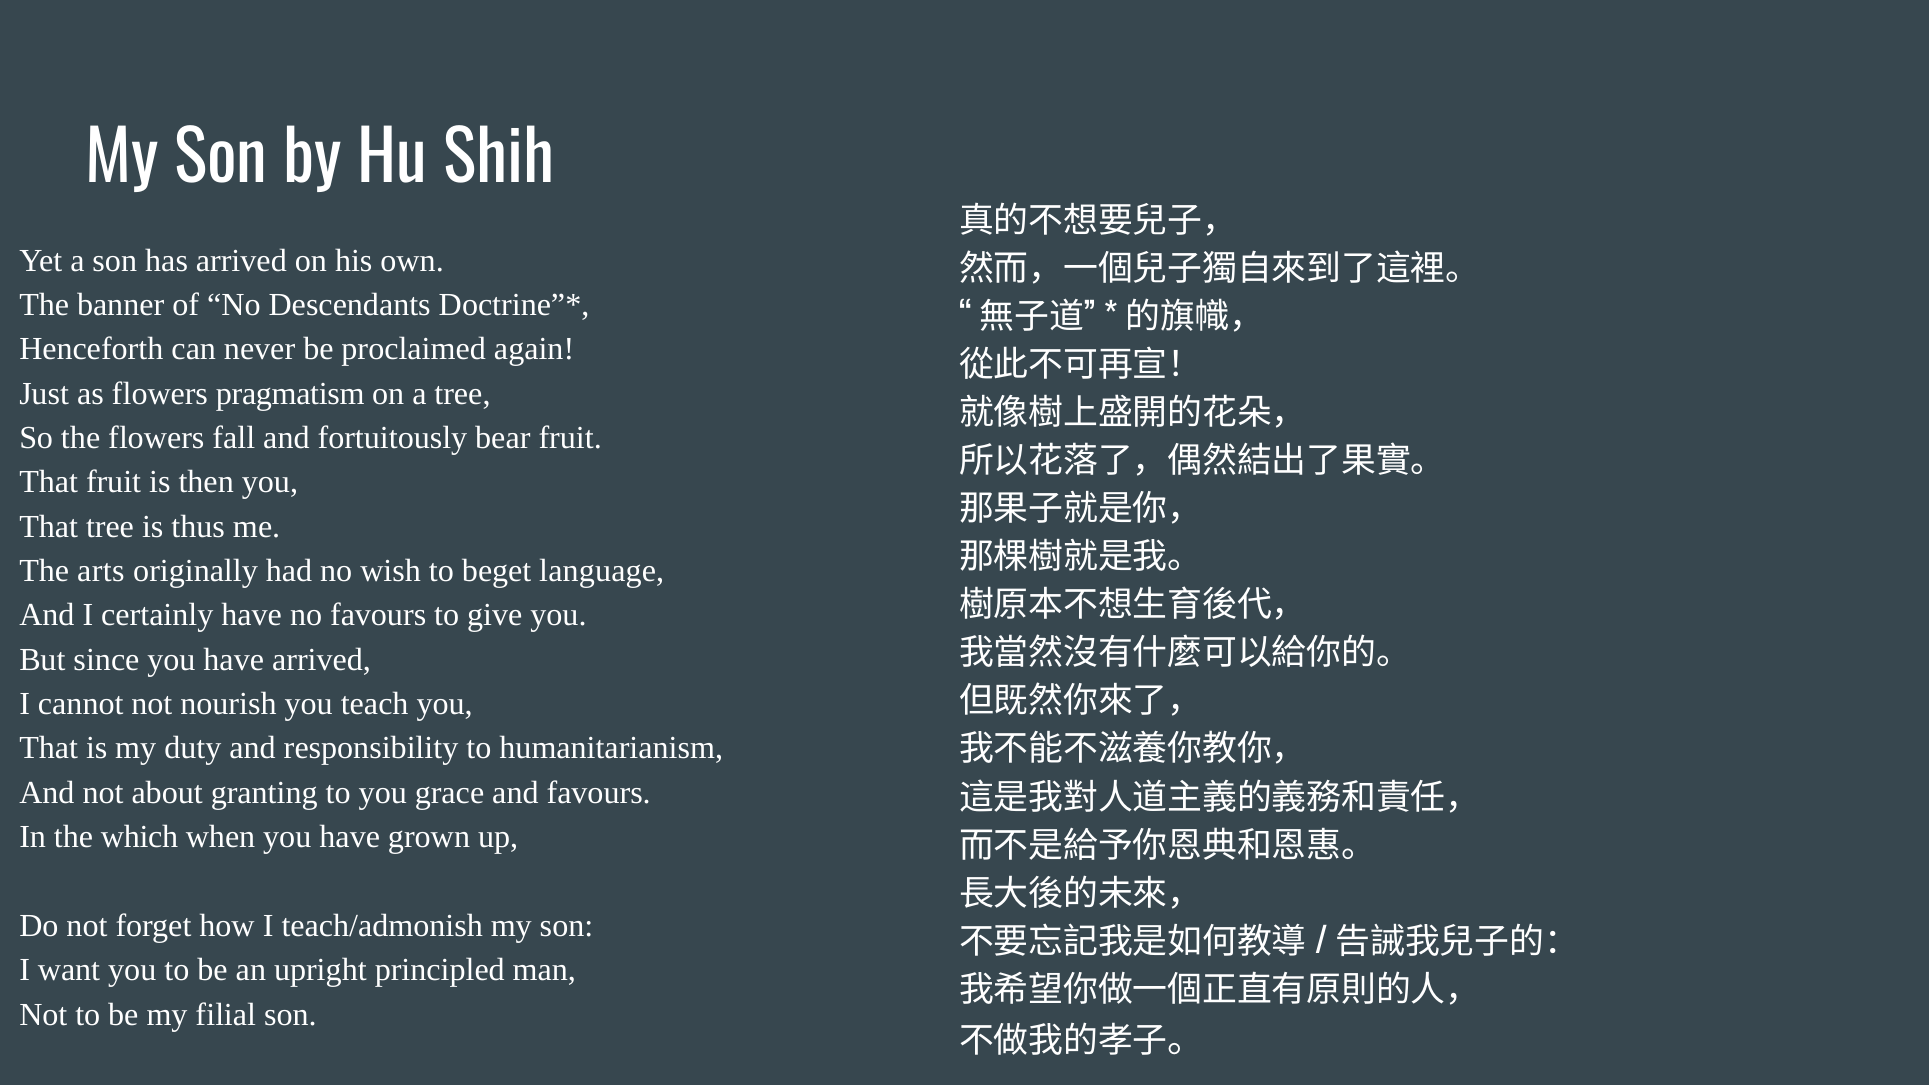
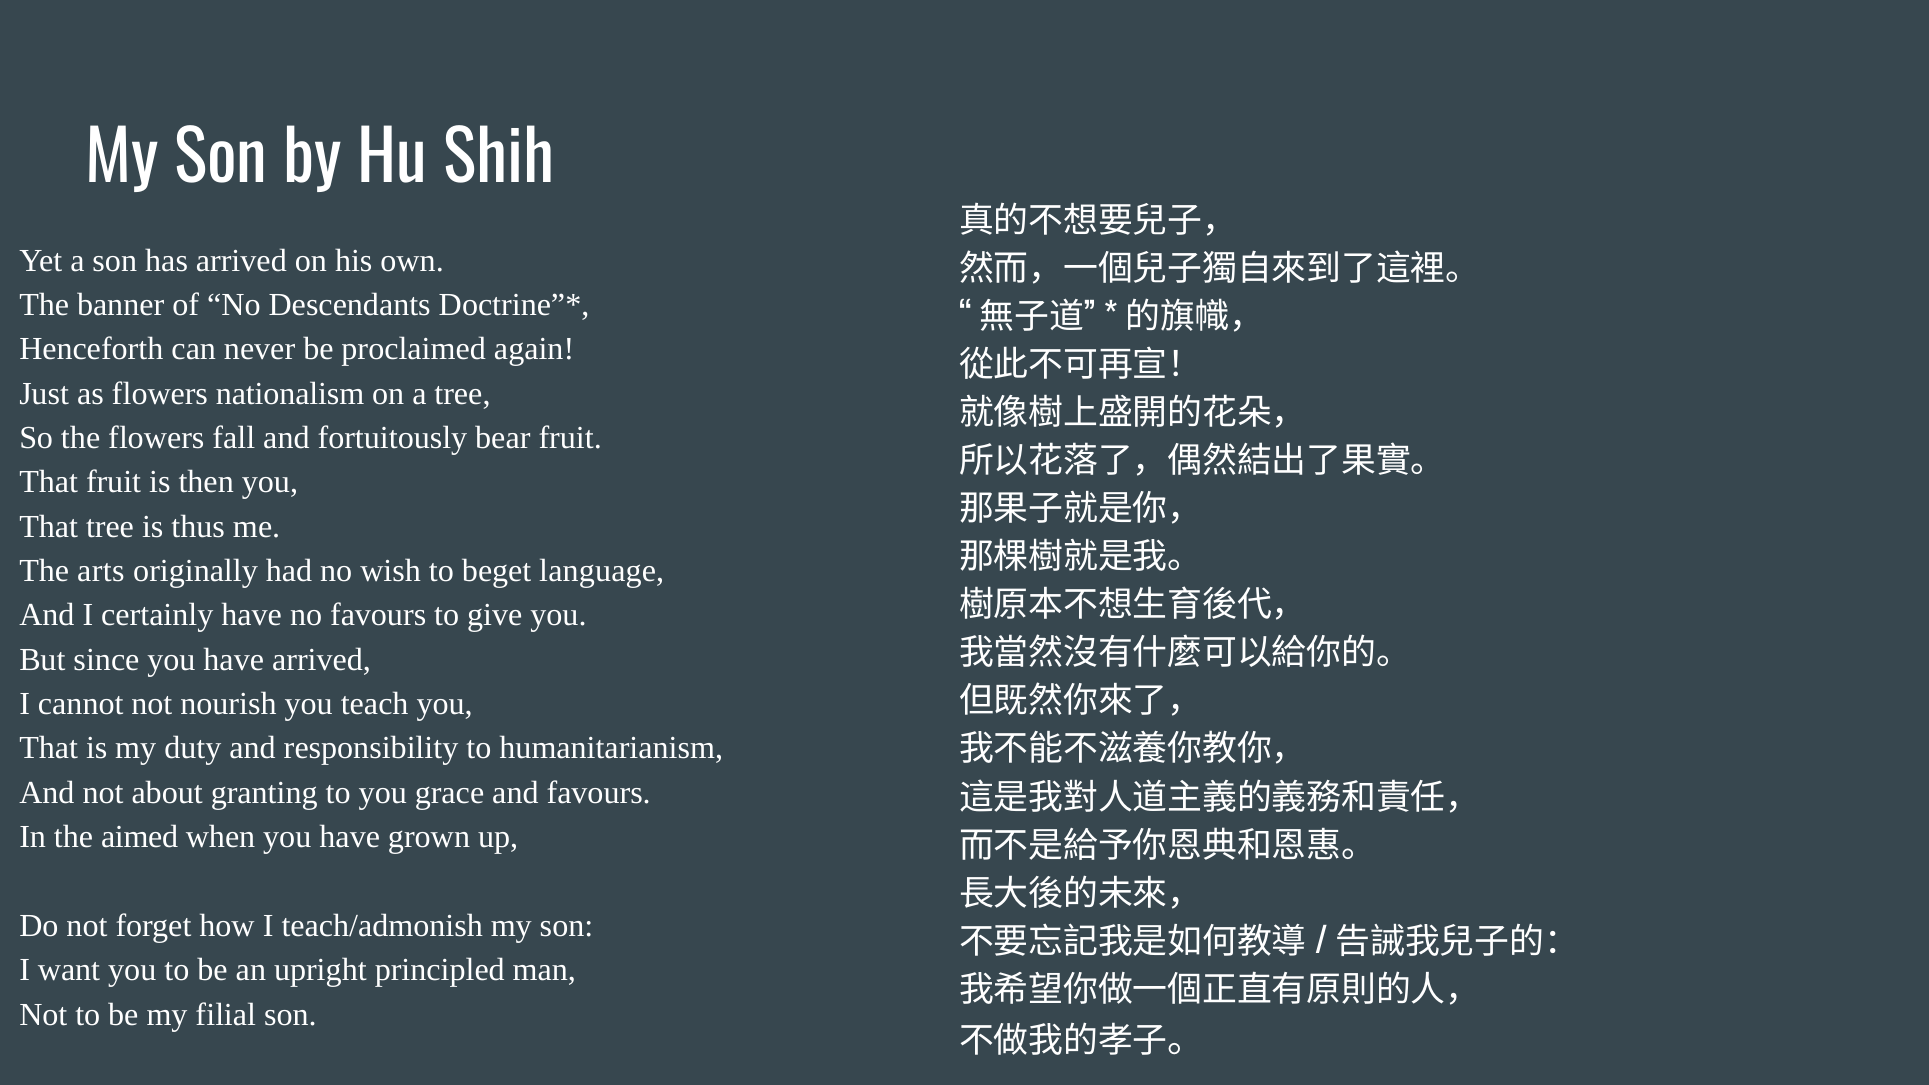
pragmatism: pragmatism -> nationalism (290, 394)
which: which -> aimed (140, 837)
